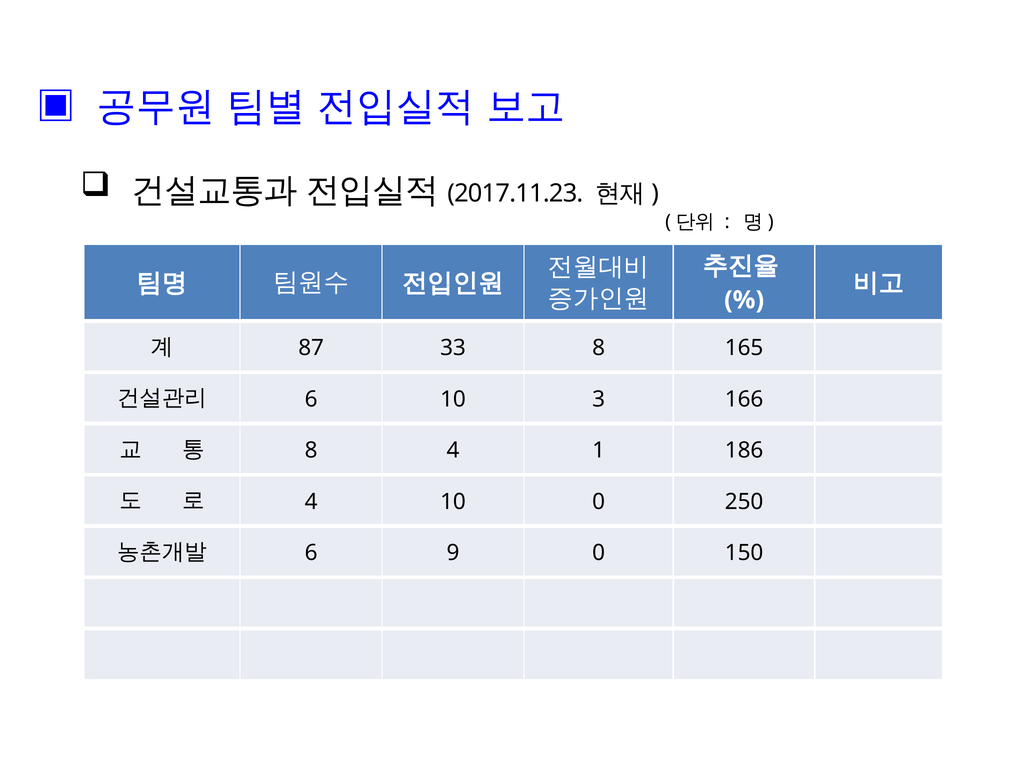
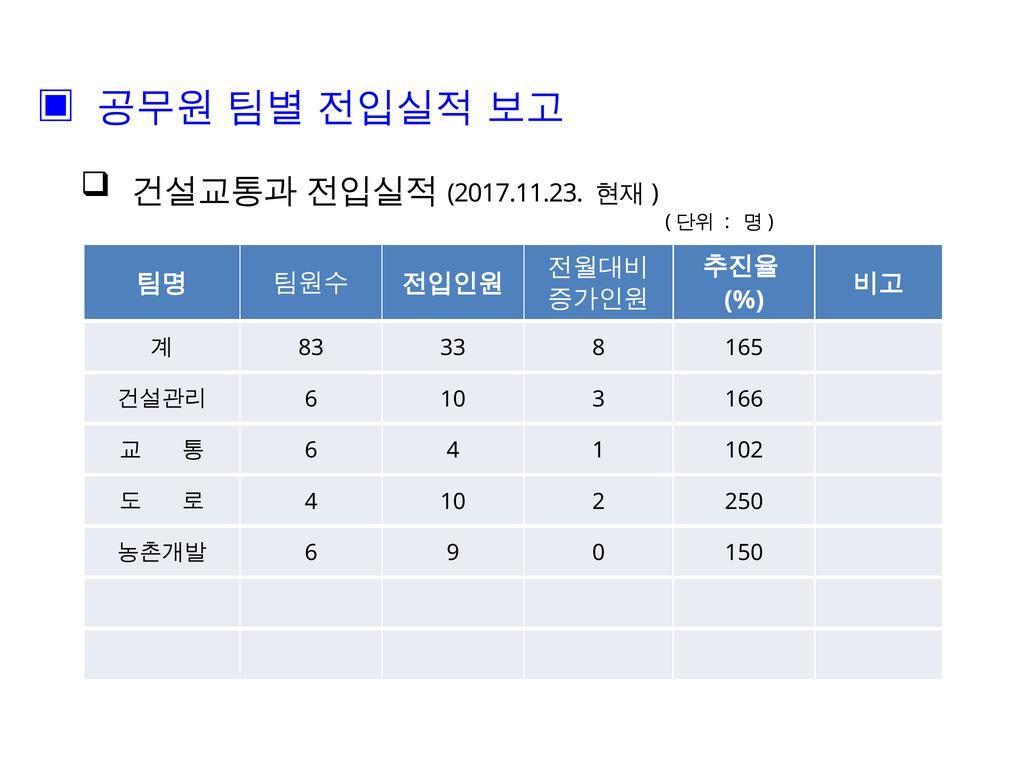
87: 87 -> 83 (311, 348)
8: 8 -> 6 (311, 451)
186: 186 -> 102 (744, 451)
10 0: 0 -> 2 (599, 502)
